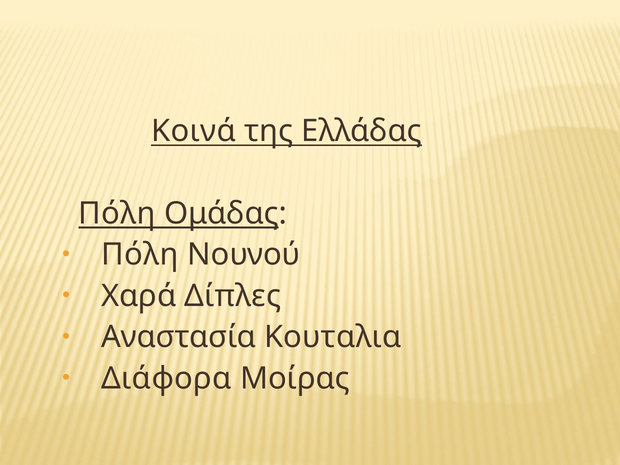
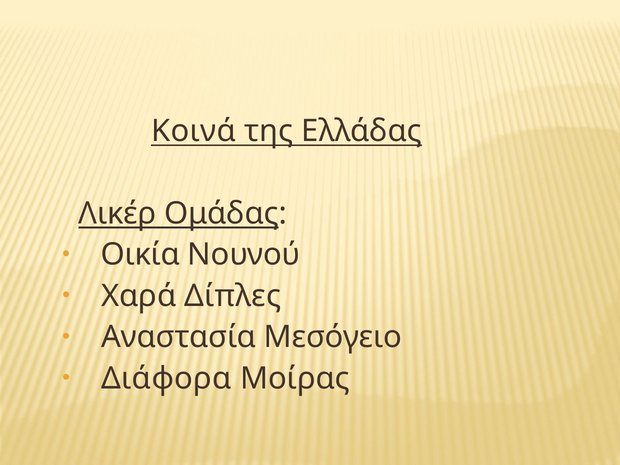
Πόλη: Πόλη -> Λικέρ (117, 213)
Πόλη: Πόλη -> Οικία (140, 255)
Κουταλια: Κουταλια -> Μεσόγειο (333, 337)
